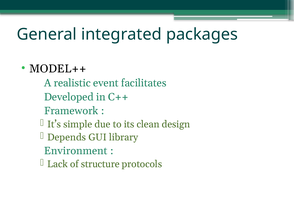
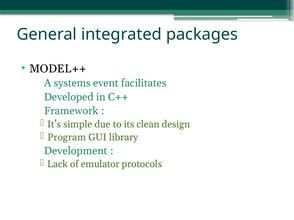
realistic: realistic -> systems (72, 83)
Depends: Depends -> Program (67, 138)
Environment: Environment -> Development (76, 151)
structure: structure -> emulator (100, 164)
